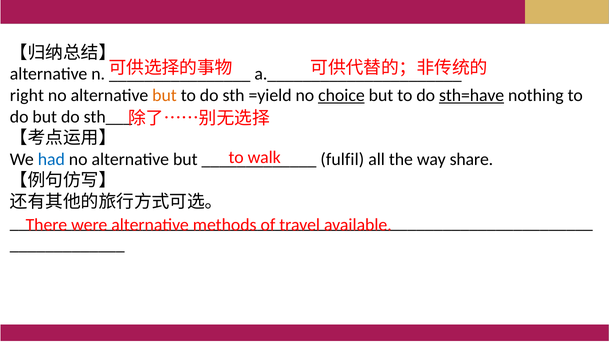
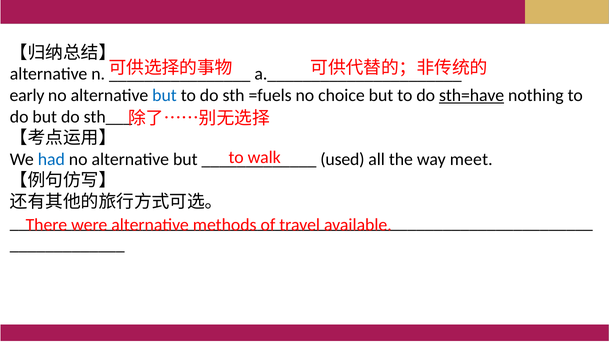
right: right -> early (27, 96)
but colour: orange -> blue (164, 96)
=yield: =yield -> =fuels (270, 96)
choice underline: present -> none (341, 96)
fulfil: fulfil -> used (342, 160)
share: share -> meet (471, 160)
